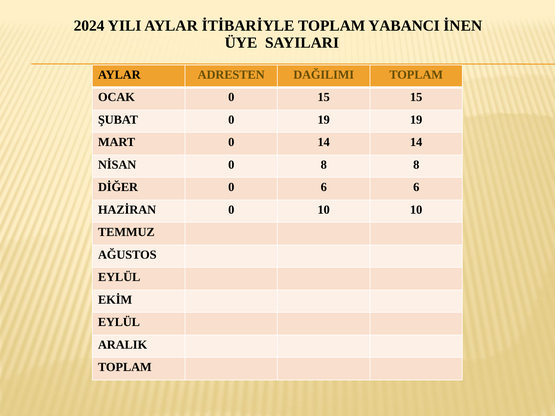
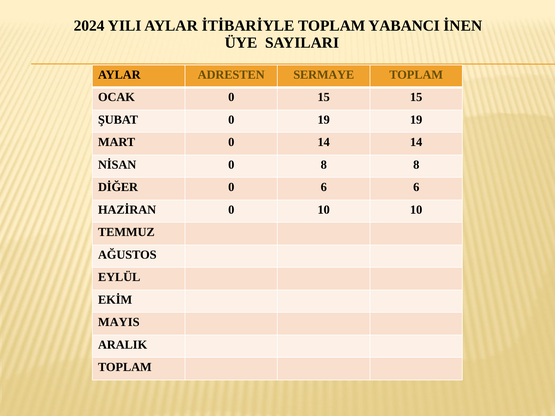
DAĞILIMI: DAĞILIMI -> SERMAYE (324, 75)
EYLÜL: EYLÜL -> MAYIS (119, 322)
